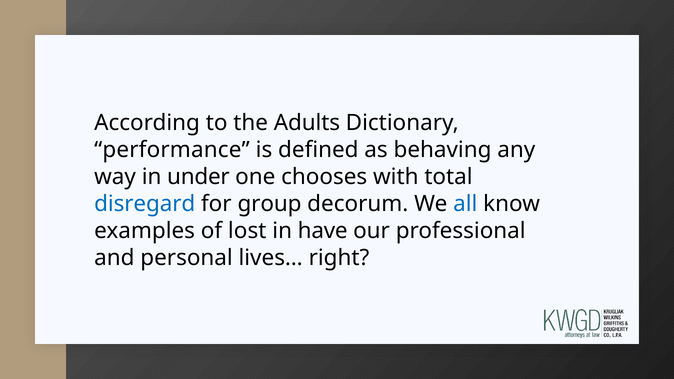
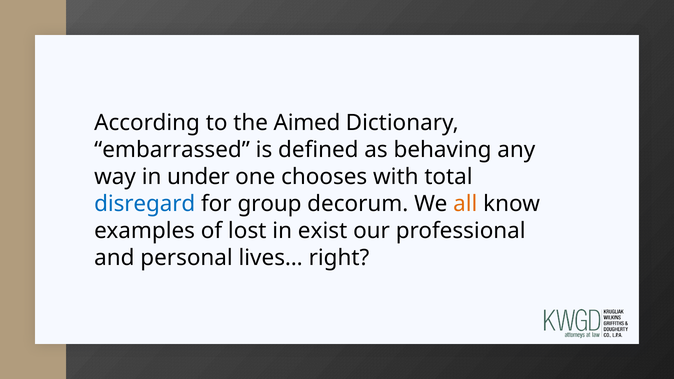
Adults: Adults -> Aimed (307, 123)
performance: performance -> embarrassed (172, 150)
all colour: blue -> orange (465, 204)
have: have -> exist (323, 231)
